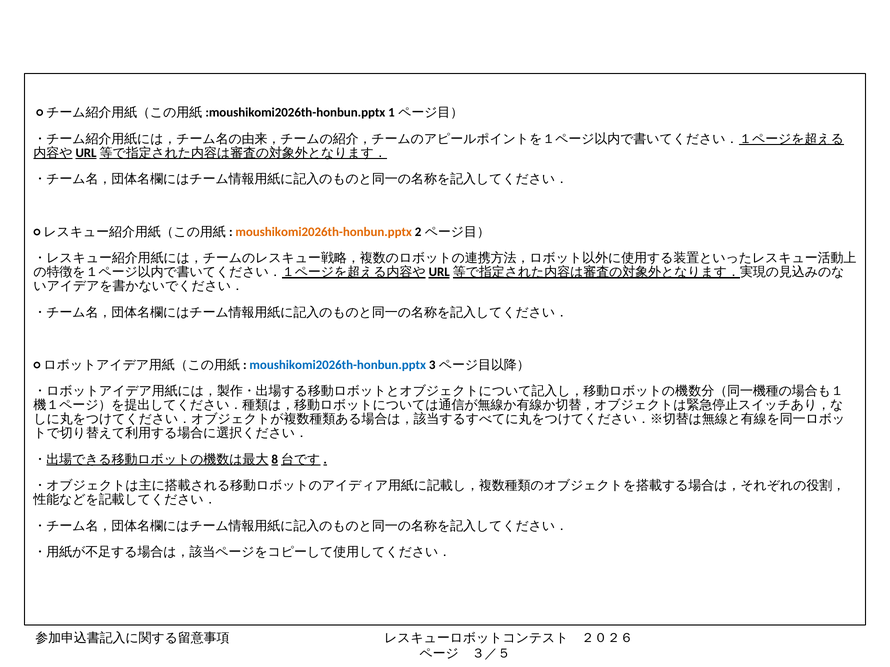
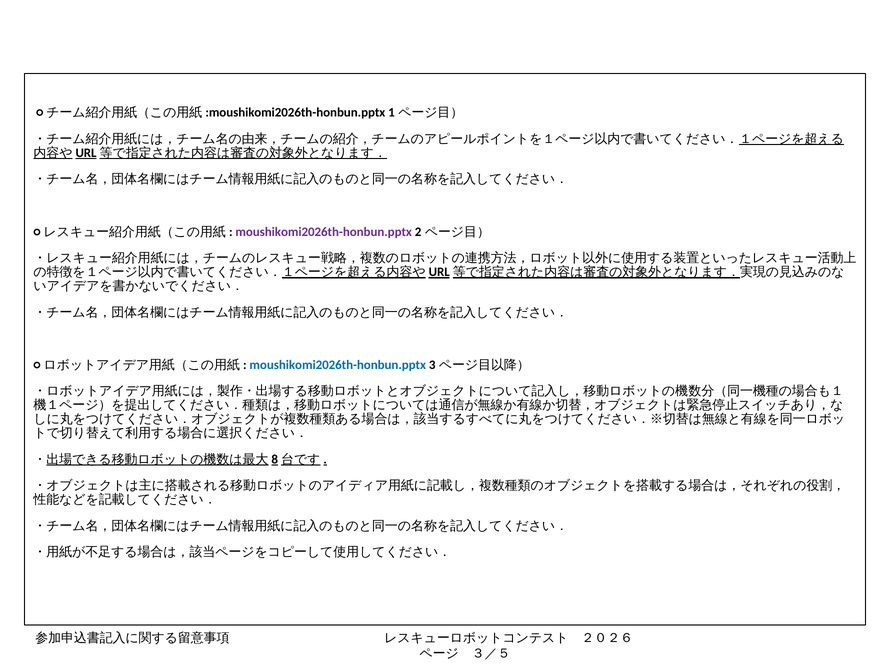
moushikomi2026th-honbun.pptx colour: orange -> purple (324, 232)
